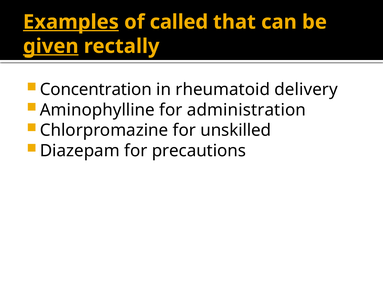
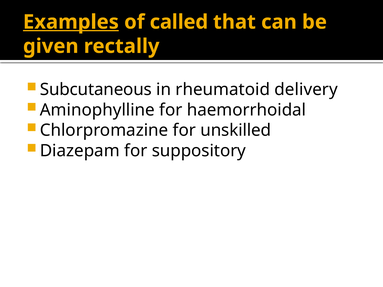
given underline: present -> none (51, 46)
Concentration: Concentration -> Subcutaneous (96, 90)
administration: administration -> haemorrhoidal (246, 110)
precautions: precautions -> suppository (199, 151)
